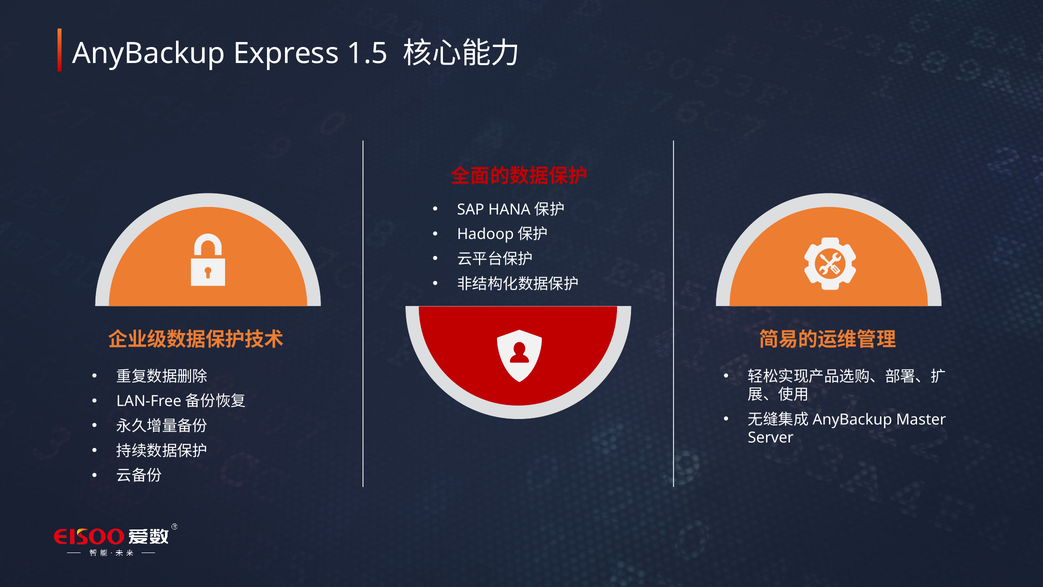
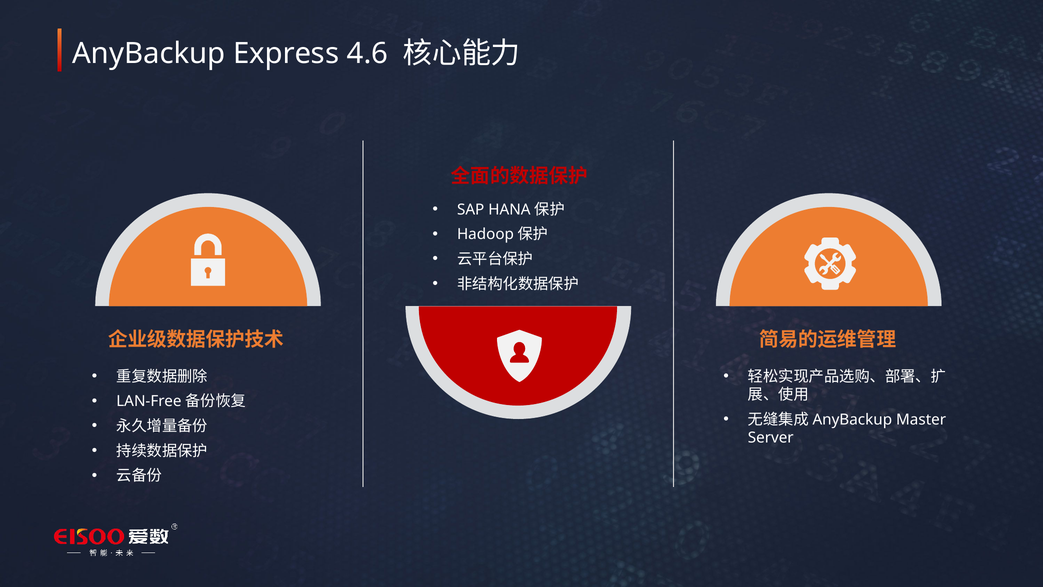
1.5: 1.5 -> 4.6 (367, 54)
